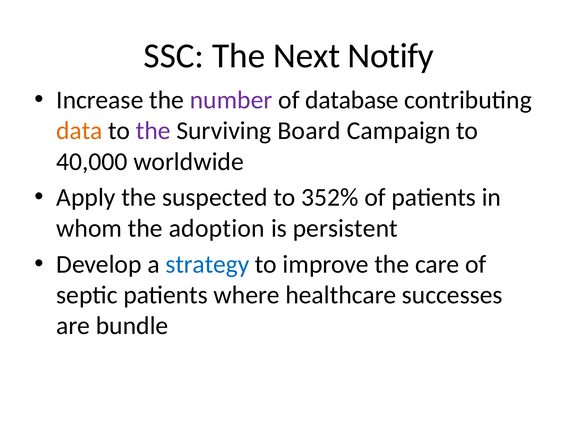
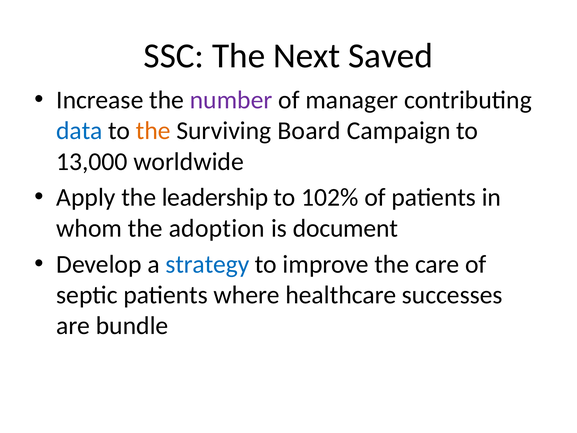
Notify: Notify -> Saved (391, 56)
database: database -> manager (352, 100)
data colour: orange -> blue (79, 131)
the colour: purple -> orange (153, 131)
40,000: 40,000 -> 13,000 (92, 161)
suspected: suspected -> leadership (215, 197)
352%: 352% -> 102% (330, 197)
persistent: persistent -> document (345, 228)
